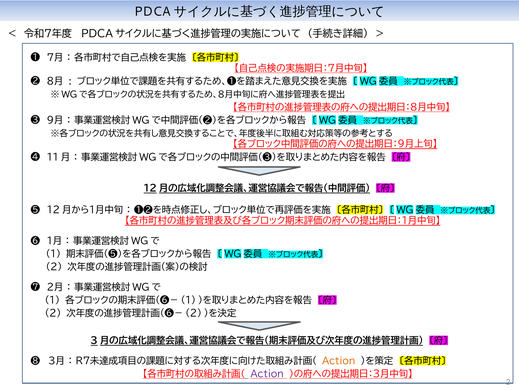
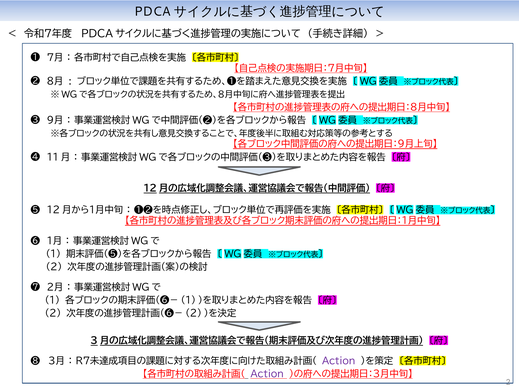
Action colour: orange -> purple (339, 360)
